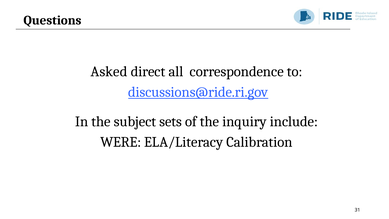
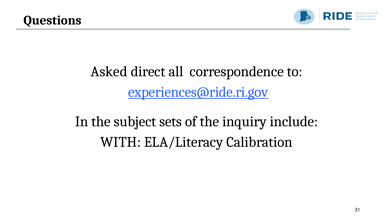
discussions@ride.ri.gov: discussions@ride.ri.gov -> experiences@ride.ri.gov (198, 92)
WERE: WERE -> WITH (121, 142)
